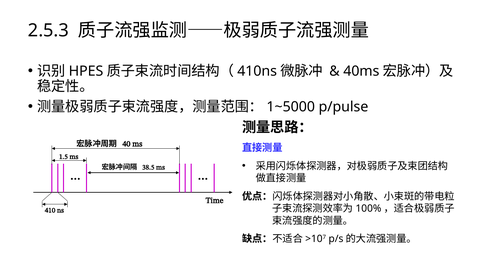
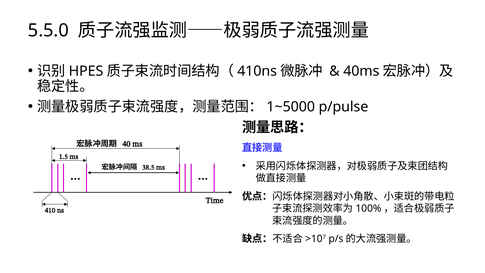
2.5.3: 2.5.3 -> 5.5.0 (48, 30)
